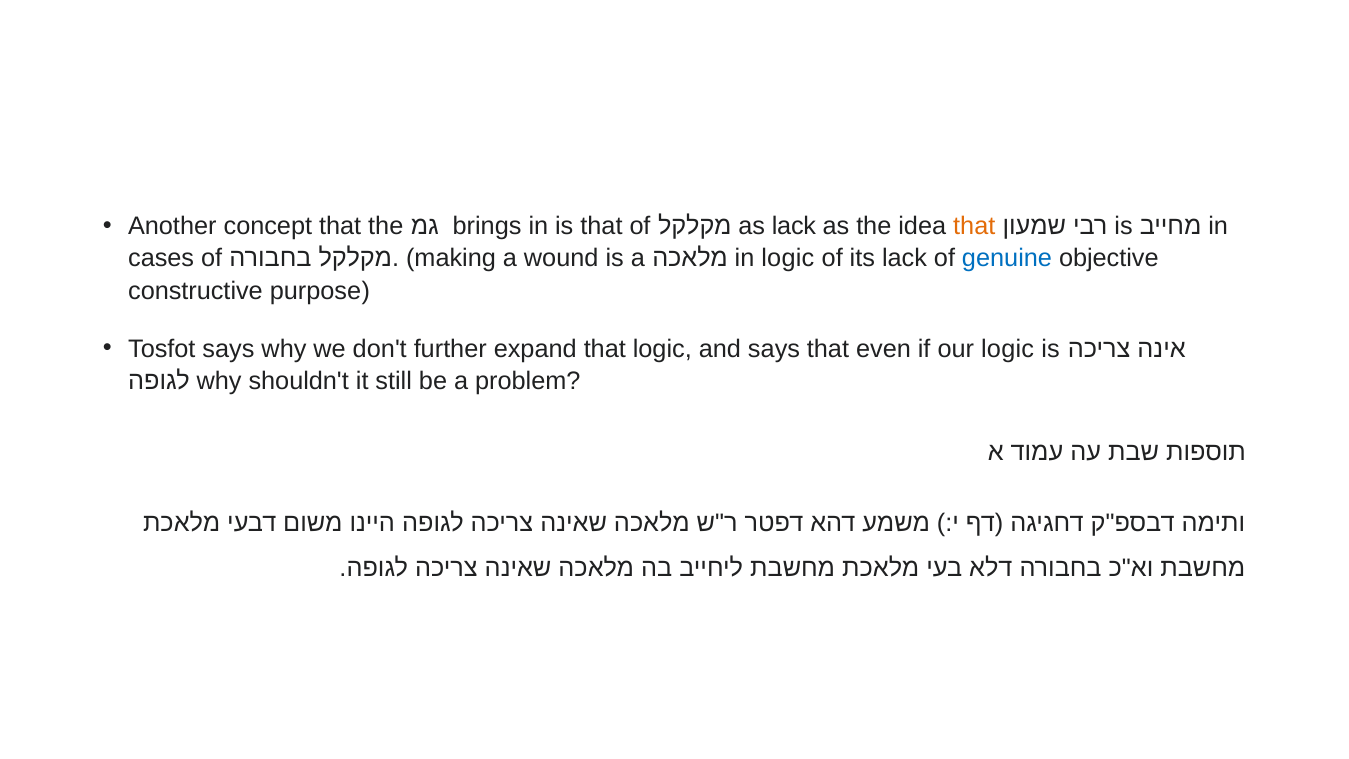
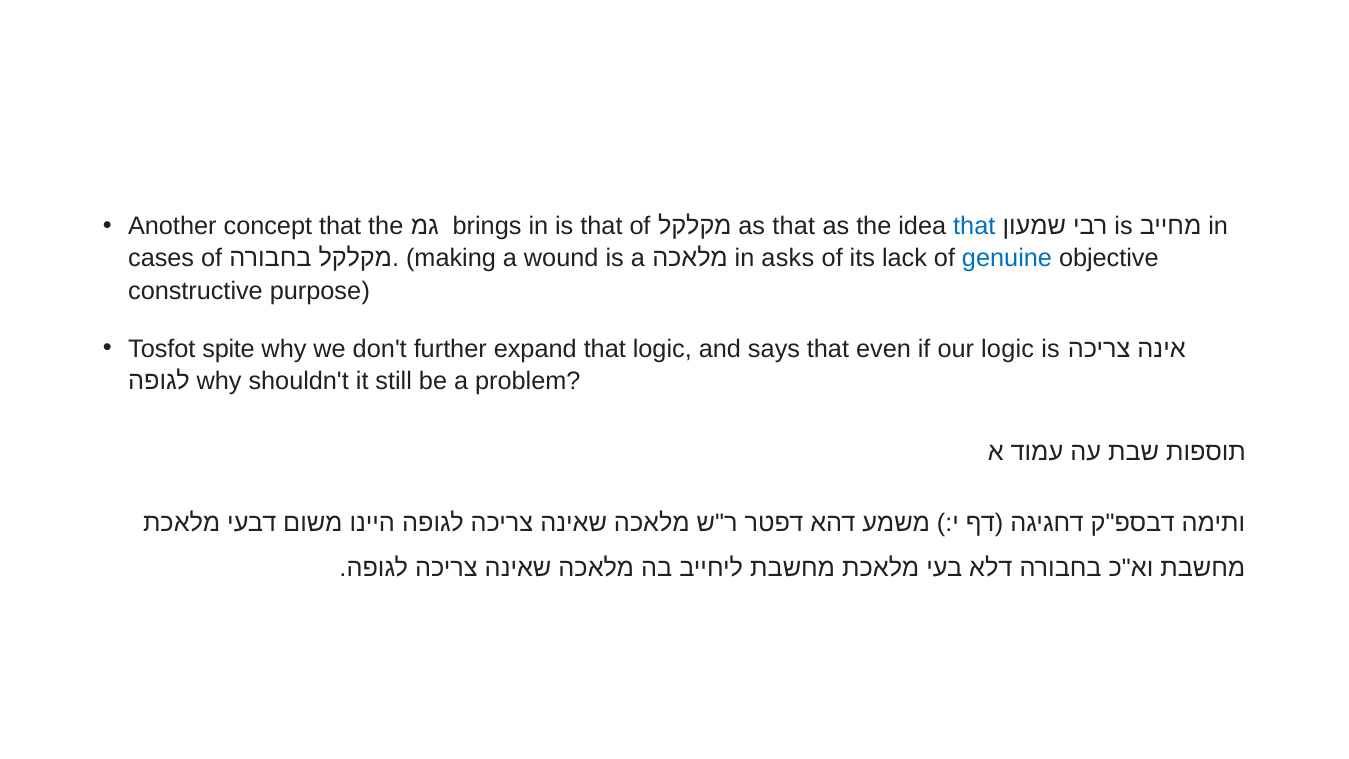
as lack: lack -> that (794, 226)
that colour: orange -> blue (974, 226)
in logic: logic -> asks (788, 259)
Tosfot says: says -> spite (229, 349)
